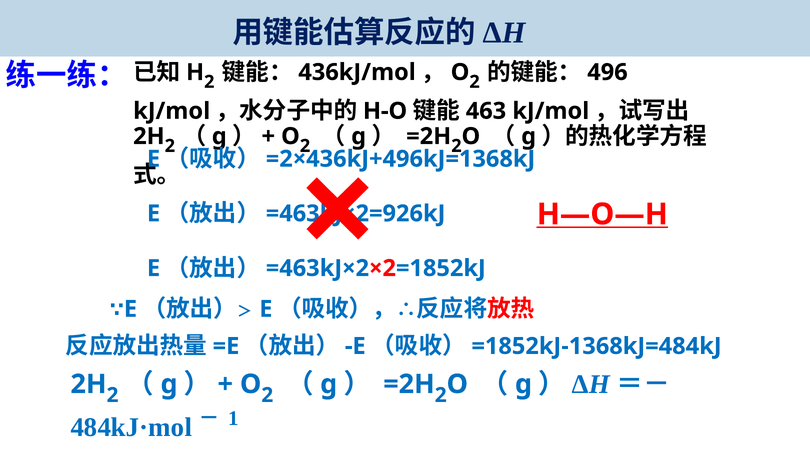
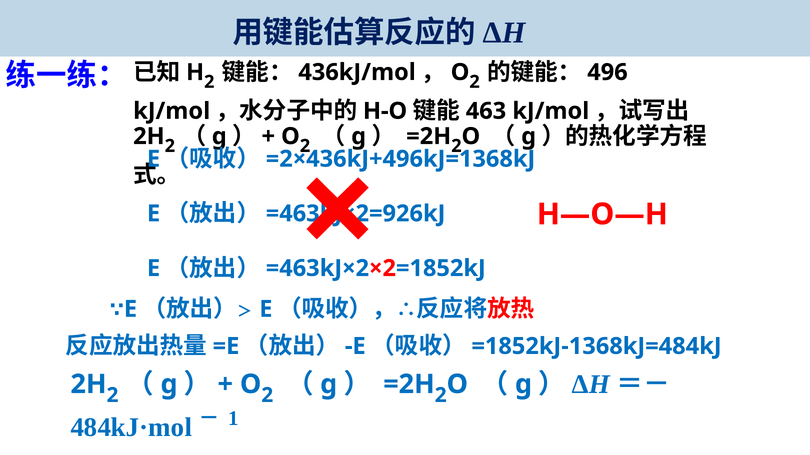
H—O—H underline: present -> none (602, 215)
